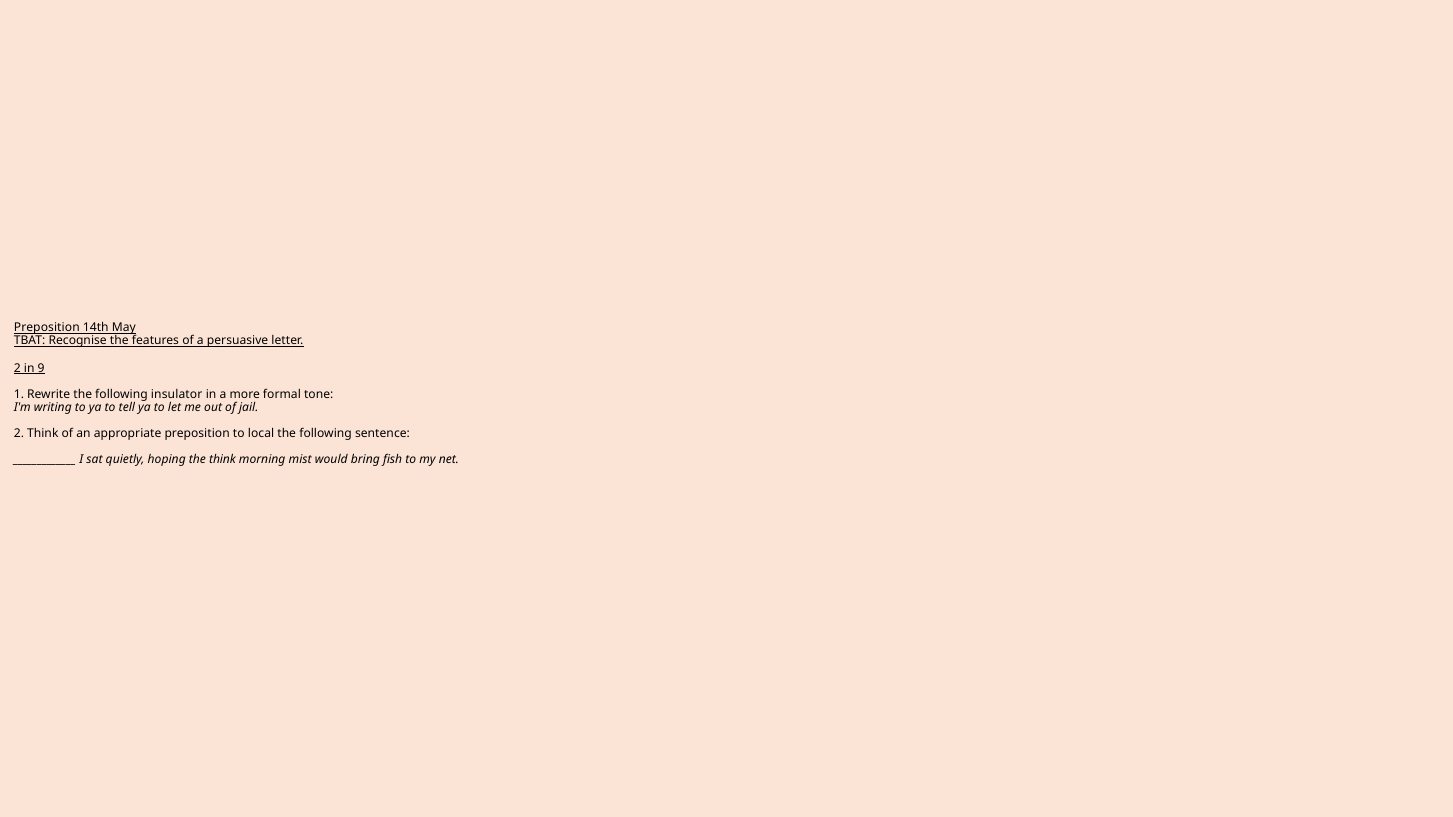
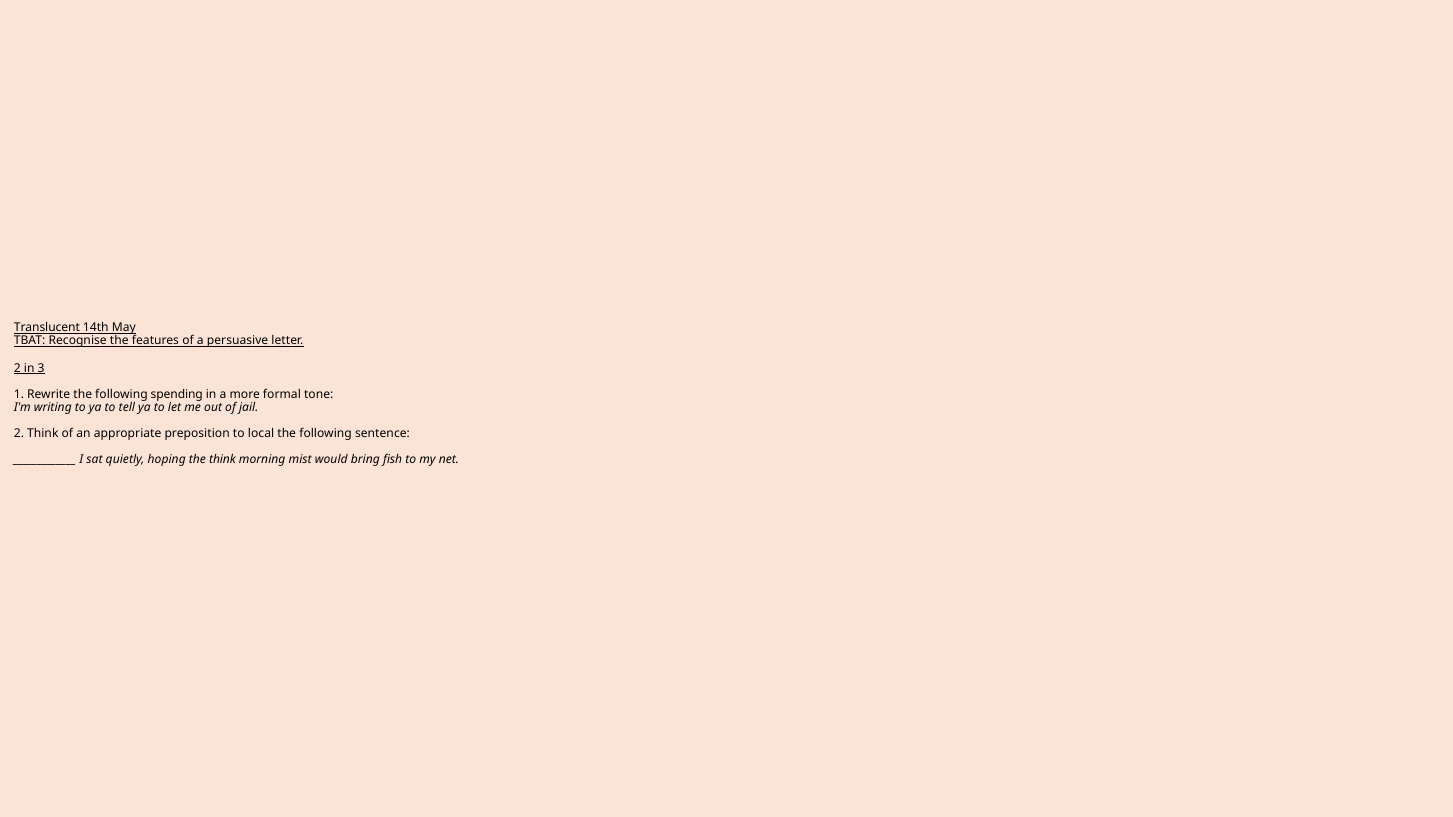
Preposition: Preposition -> Translucent (47, 328)
9: 9 -> 3 (41, 368)
insulator: insulator -> spending (177, 394)
